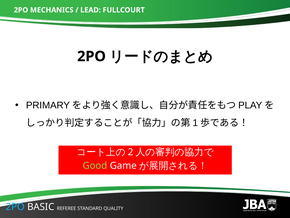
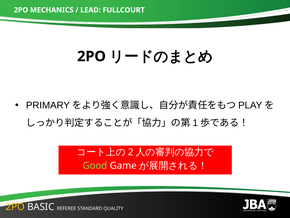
2PO colour: light blue -> yellow (15, 206)
